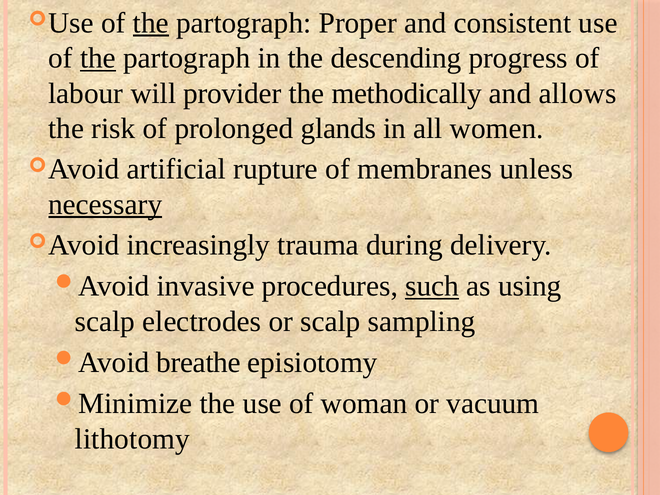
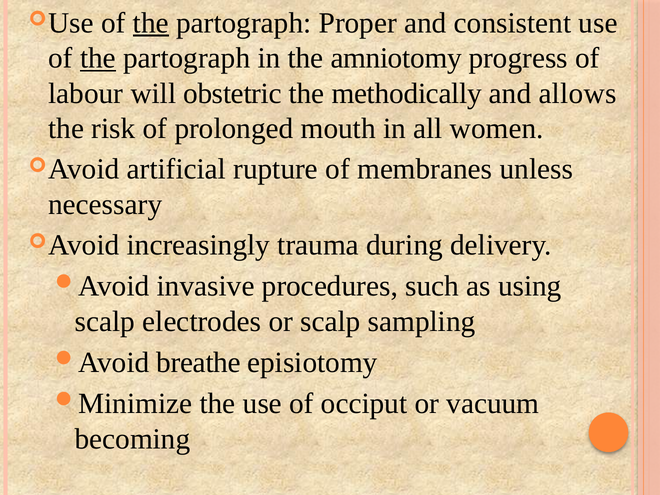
descending: descending -> amniotomy (396, 58)
provider: provider -> obstetric (232, 93)
glands: glands -> mouth (338, 129)
necessary underline: present -> none (105, 204)
such underline: present -> none (432, 286)
woman: woman -> occiput (364, 404)
lithotomy: lithotomy -> becoming (132, 439)
